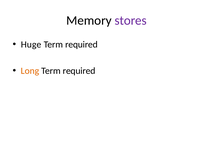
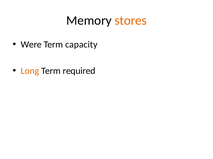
stores colour: purple -> orange (131, 21)
Huge: Huge -> Were (31, 45)
required: required -> capacity (81, 45)
